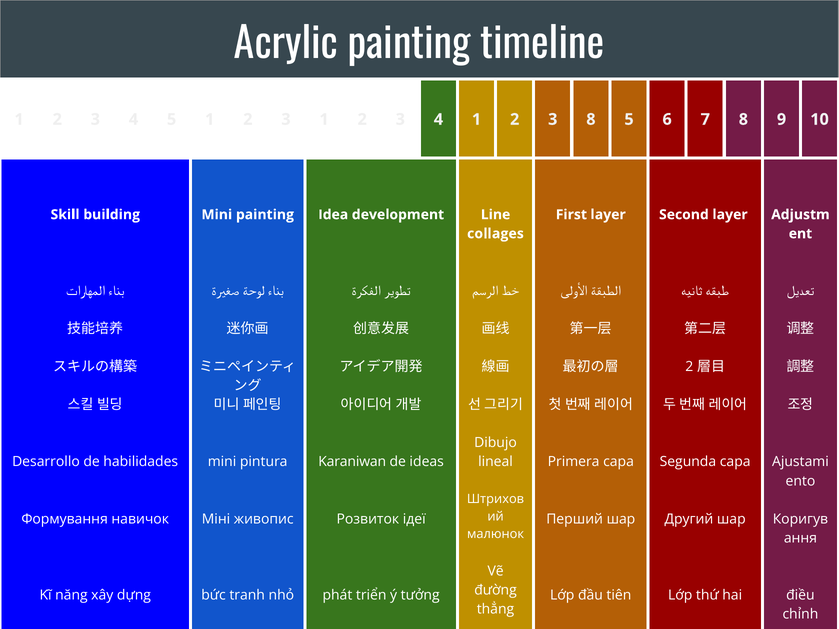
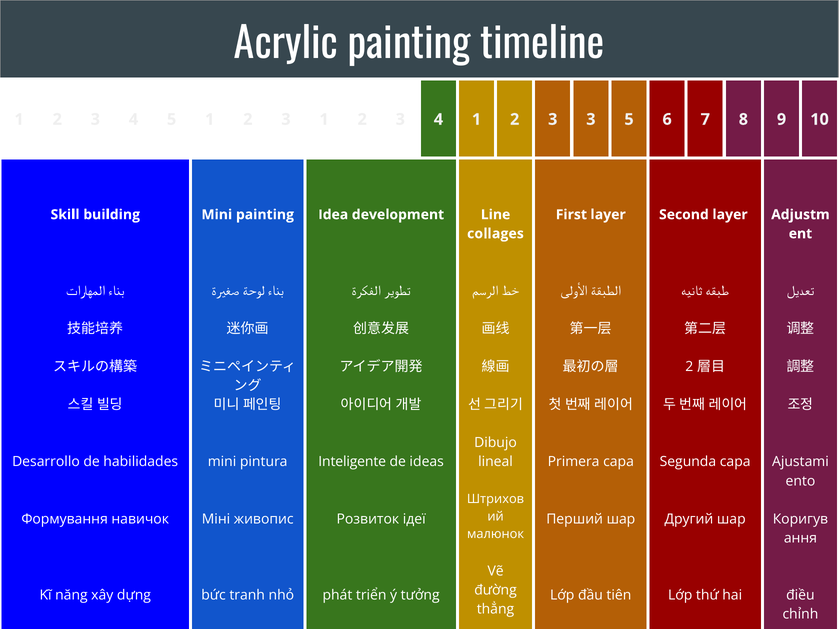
3 8: 8 -> 3 (591, 119)
Karaniwan: Karaniwan -> Inteligente (352, 462)
